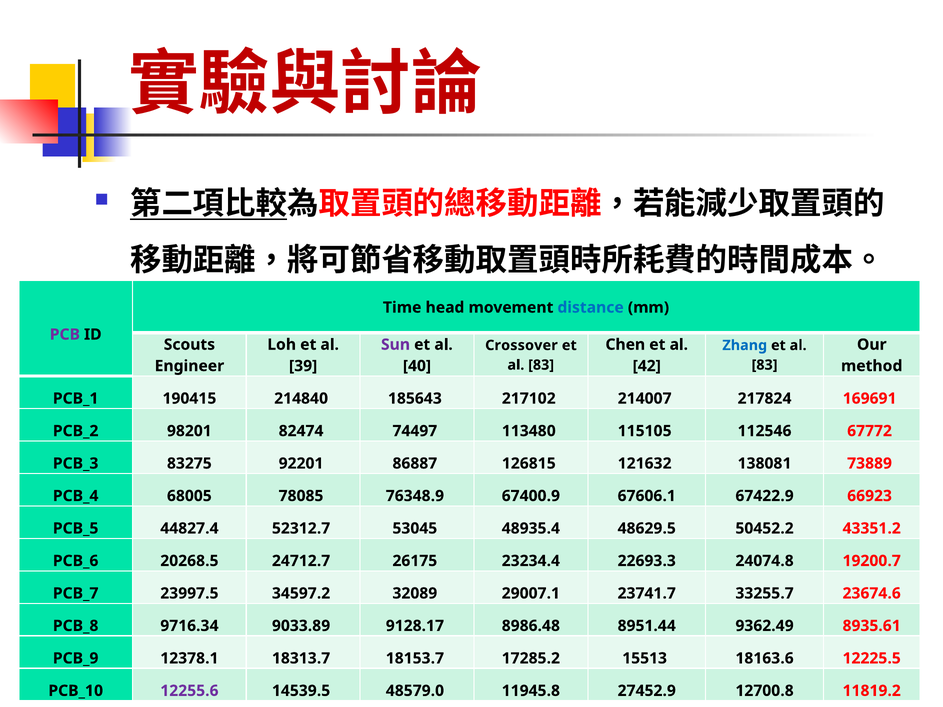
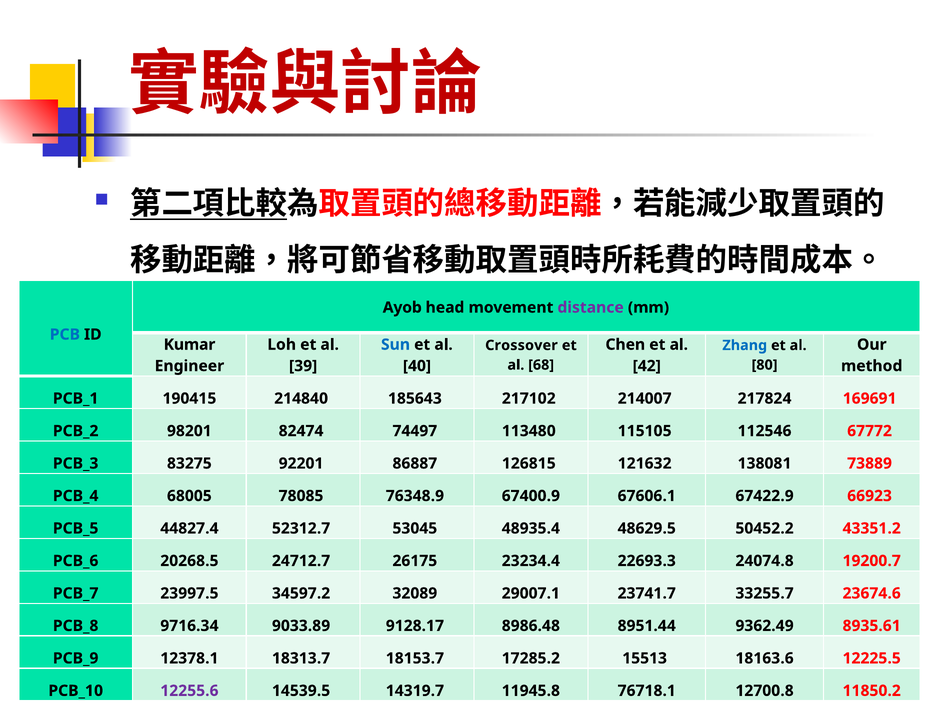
Time: Time -> Ayob (402, 308)
distance colour: blue -> purple (591, 308)
PCB colour: purple -> blue (65, 335)
Scouts: Scouts -> Kumar (189, 345)
Sun colour: purple -> blue (396, 345)
83: 83 -> 68 (541, 365)
83: 83 -> 80 (765, 365)
48579.0: 48579.0 -> 14319.7 (415, 691)
27452.9: 27452.9 -> 76718.1 (647, 691)
11819.2: 11819.2 -> 11850.2 (872, 691)
